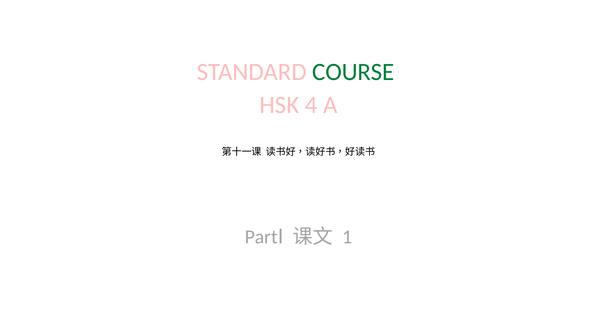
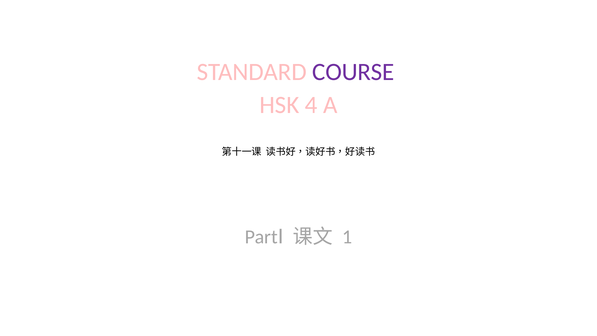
COURSE colour: green -> purple (353, 72)
